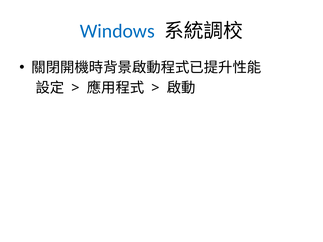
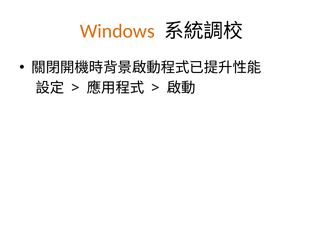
Windows colour: blue -> orange (117, 31)
